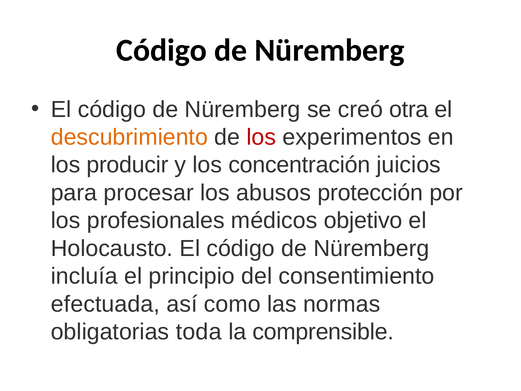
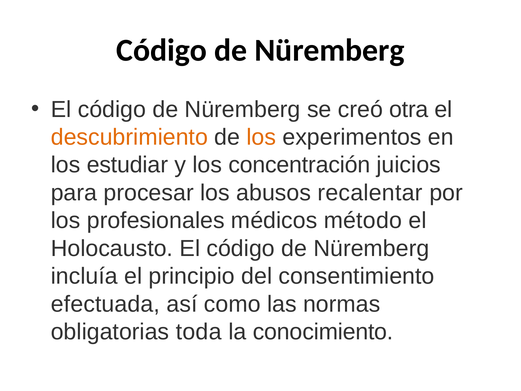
los colour: red -> orange (261, 137)
producir: producir -> estudiar (127, 165)
protección: protección -> recalentar (370, 193)
objetivo: objetivo -> método (363, 220)
comprensible: comprensible -> conocimiento (323, 332)
